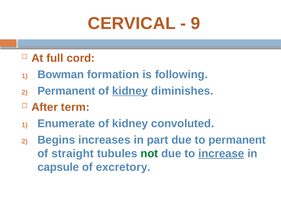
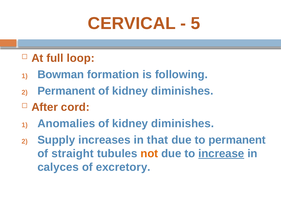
9: 9 -> 5 (196, 23)
cord: cord -> loop (81, 58)
kidney underline: present -> none (130, 91)
term: term -> cord (75, 107)
Enumerate: Enumerate -> Anomalies (66, 123)
convoluted: convoluted -> diminishes (183, 123)
Begins: Begins -> Supply (56, 140)
part: part -> that (157, 140)
not colour: green -> orange (149, 153)
capsule: capsule -> calyces (58, 167)
